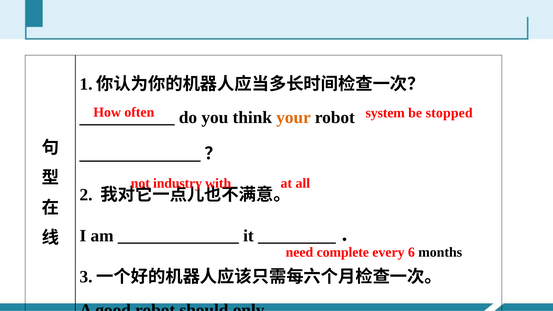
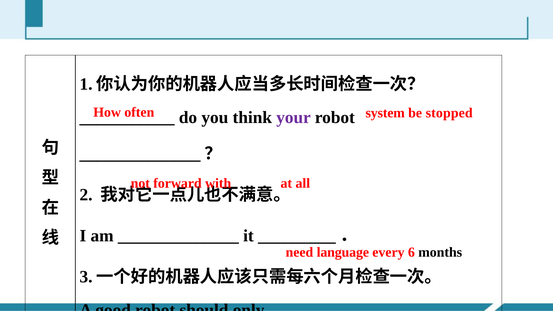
your colour: orange -> purple (294, 117)
industry: industry -> forward (177, 183)
complete: complete -> language (343, 252)
